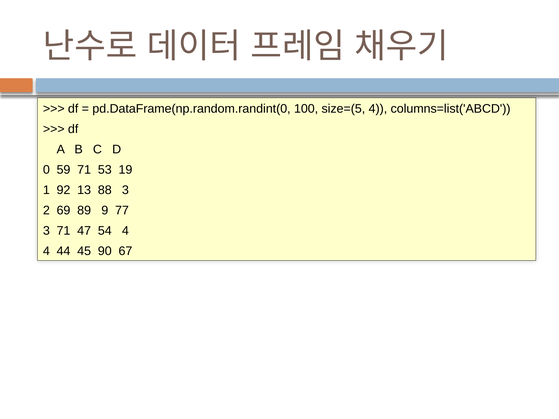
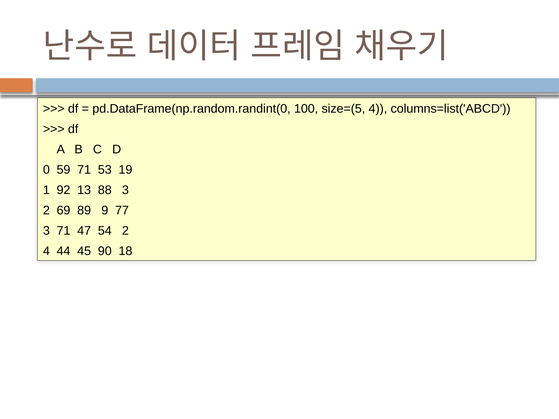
54 4: 4 -> 2 (125, 231)
67: 67 -> 18 (125, 251)
